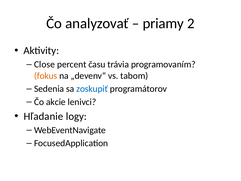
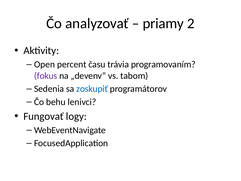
Close: Close -> Open (44, 64)
fokus colour: orange -> purple (46, 76)
akcie: akcie -> behu (56, 102)
Hľadanie: Hľadanie -> Fungovať (44, 116)
